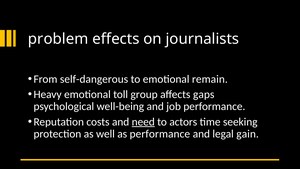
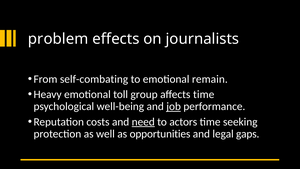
self-dangerous: self-dangerous -> self-combating (94, 79)
affects gaps: gaps -> time (204, 94)
job underline: none -> present (174, 106)
as performance: performance -> opportunities (160, 134)
gain: gain -> gaps (248, 134)
